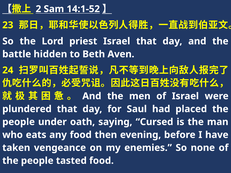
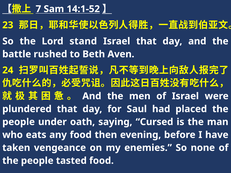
2: 2 -> 7 (38, 9)
priest: priest -> stand (83, 41)
hidden: hidden -> rushed (50, 54)
